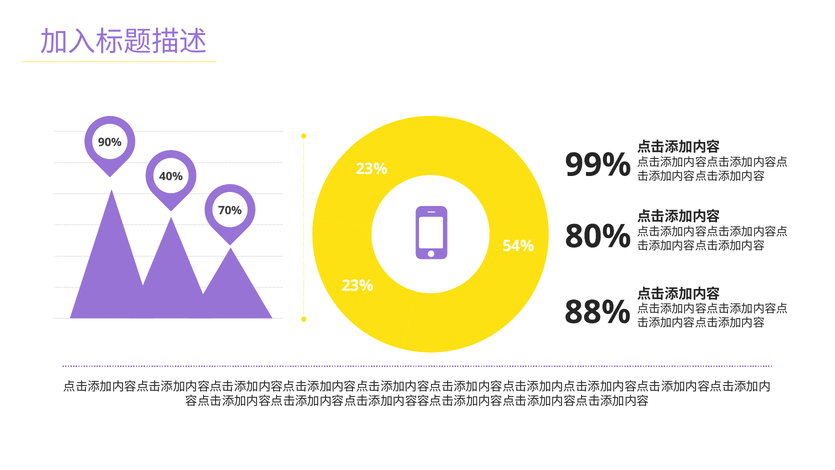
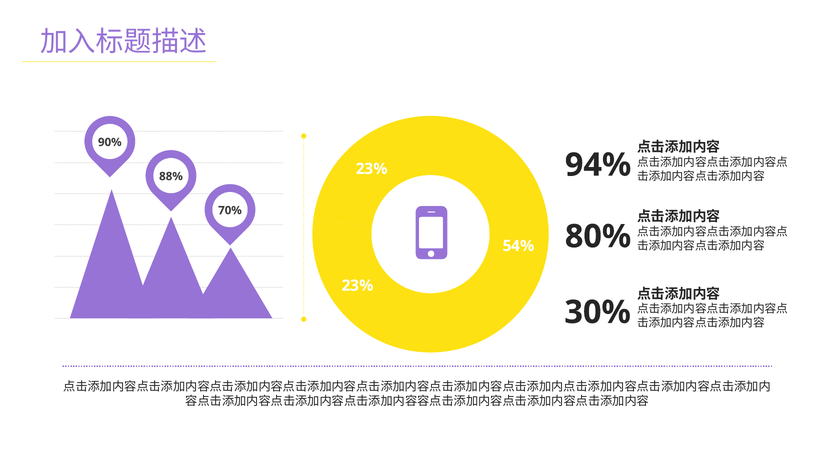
99%: 99% -> 94% (598, 165)
40%: 40% -> 88% (171, 176)
88%: 88% -> 30% (598, 312)
